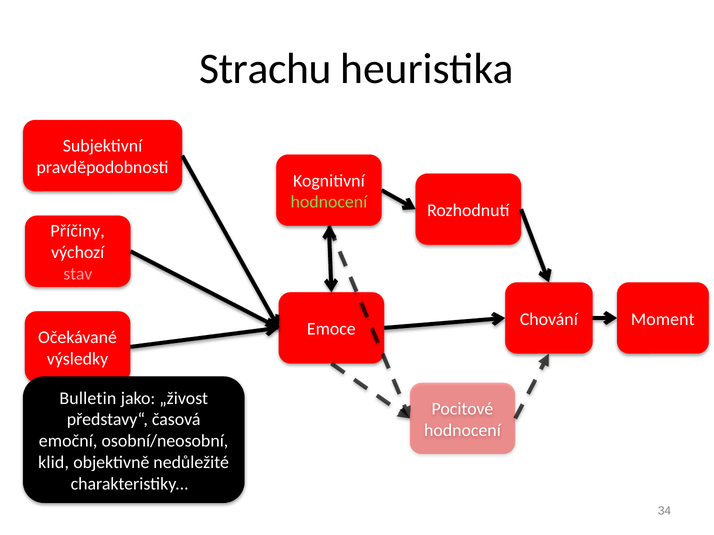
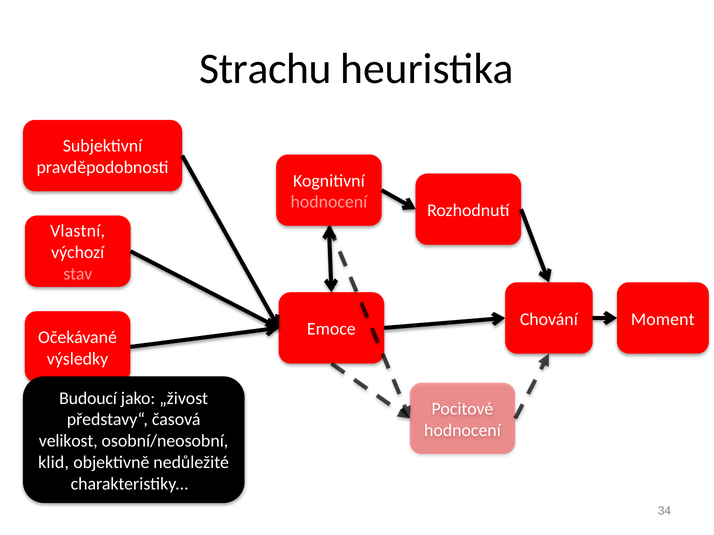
hodnocení colour: light green -> pink (329, 202)
Příčiny: Příčiny -> Vlastní (78, 231)
Bulletin: Bulletin -> Budoucí (88, 399)
emoční: emoční -> velikost (68, 441)
